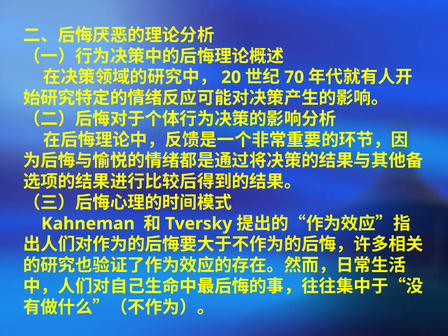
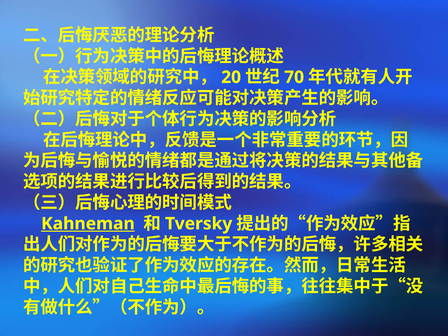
Kahneman underline: none -> present (88, 224)
